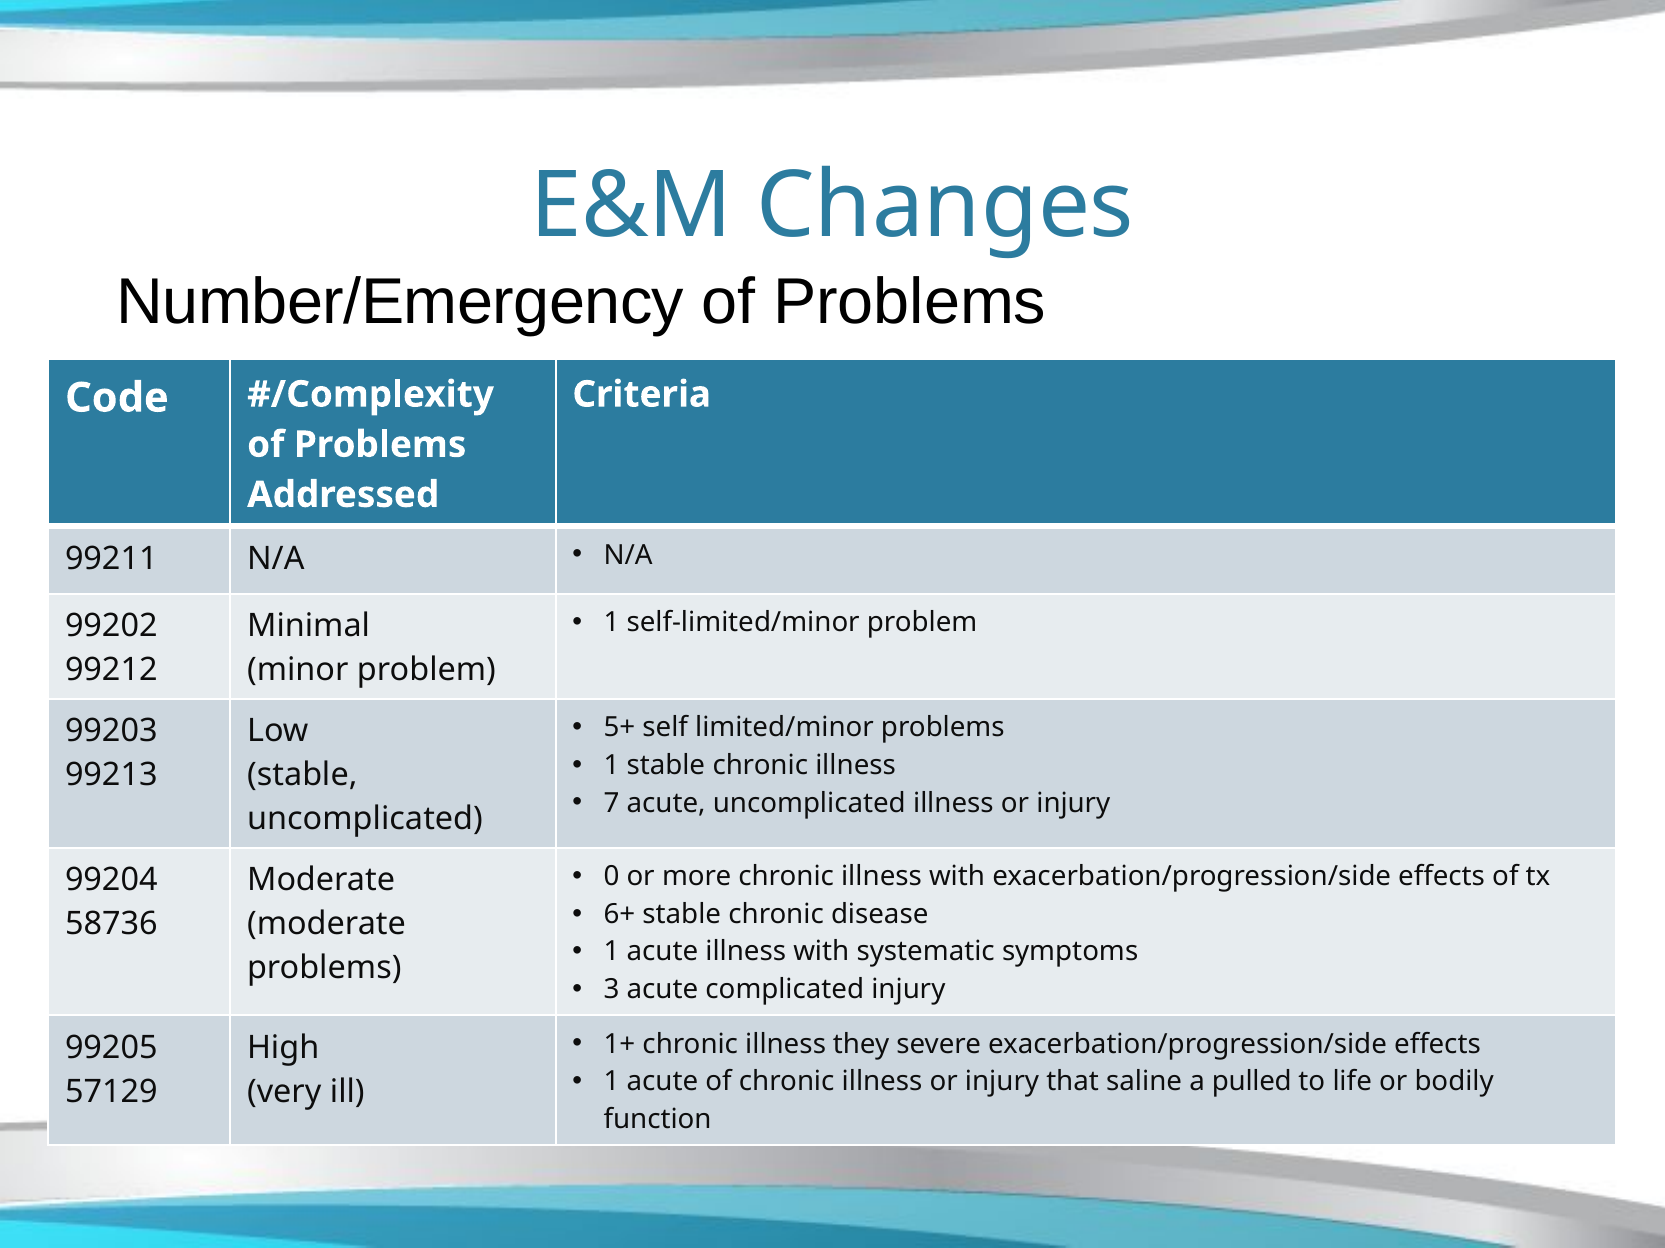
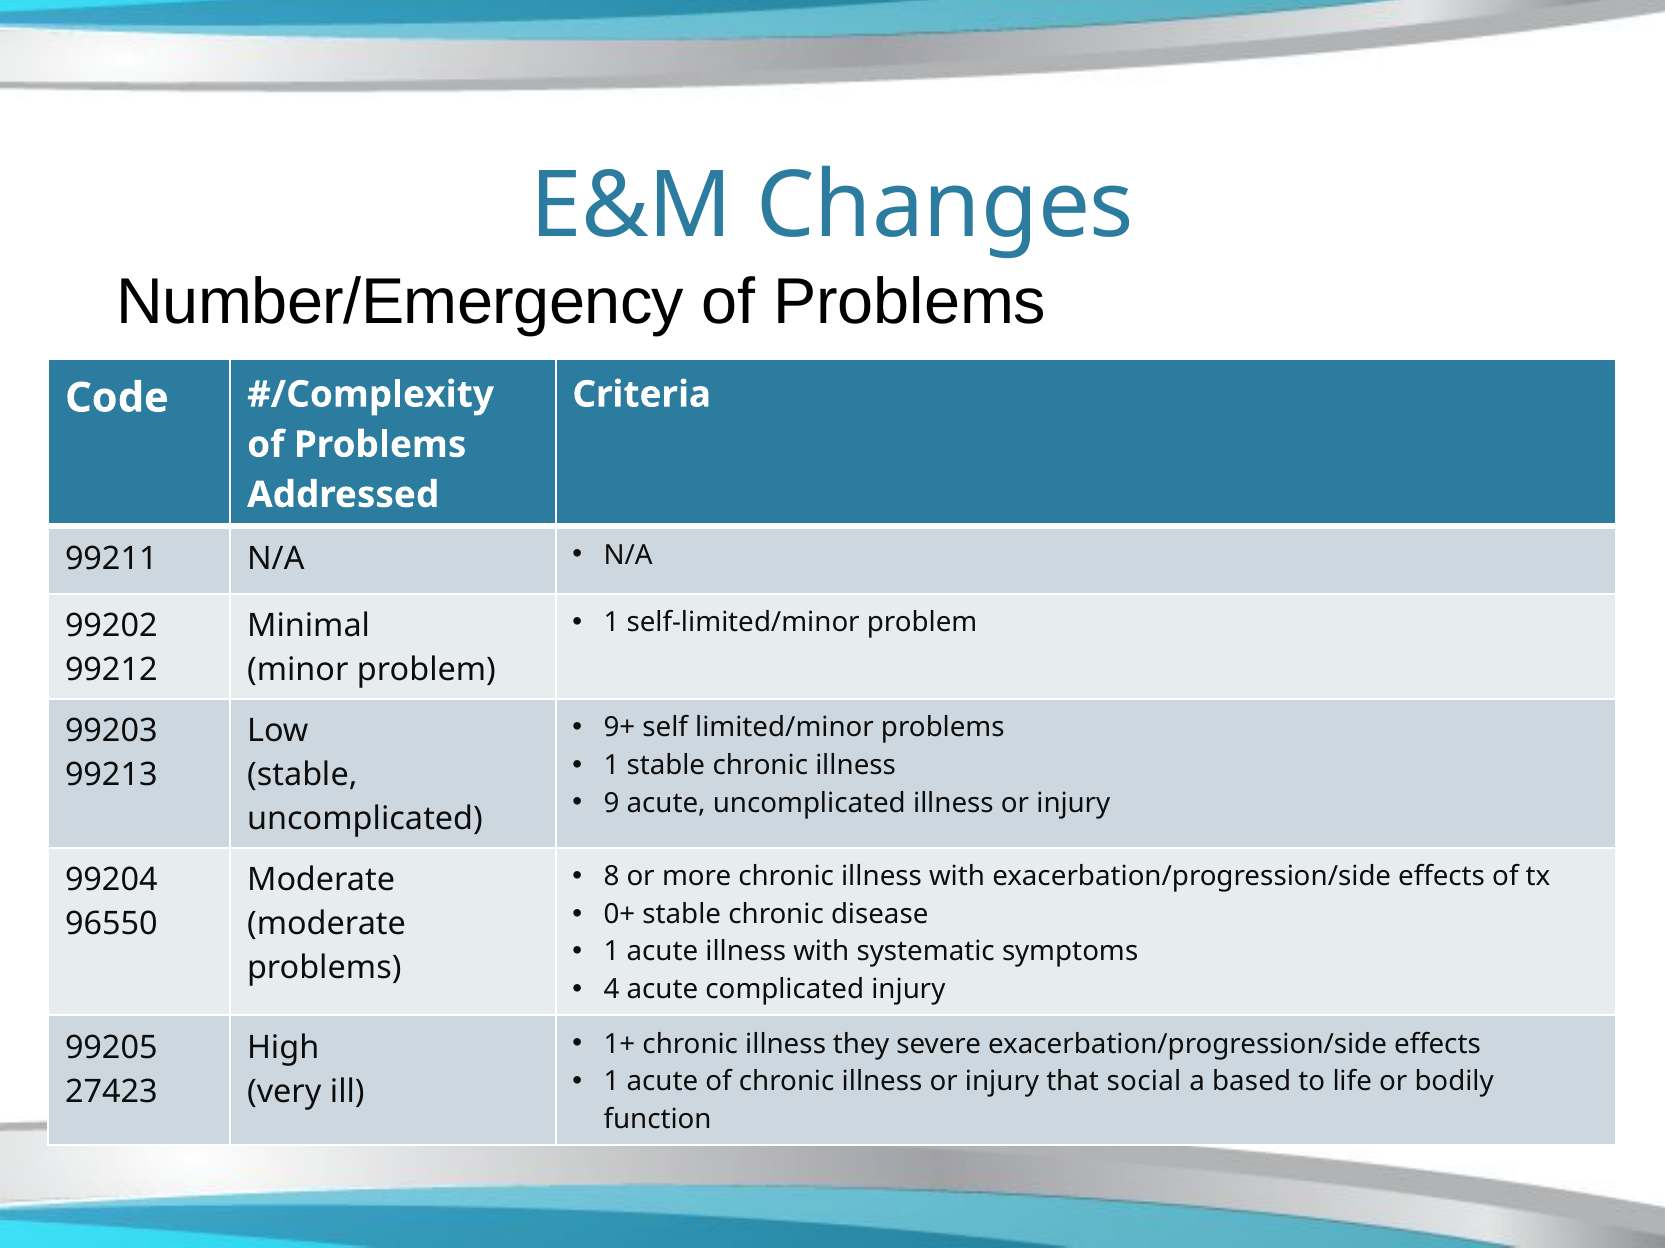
5+: 5+ -> 9+ (619, 728)
7: 7 -> 9 (612, 803)
0: 0 -> 8 (612, 877)
6+: 6+ -> 0+ (619, 915)
58736: 58736 -> 96550 (111, 924)
3: 3 -> 4 (612, 990)
saline: saline -> social (1144, 1082)
pulled: pulled -> based (1252, 1082)
57129: 57129 -> 27423 (111, 1092)
